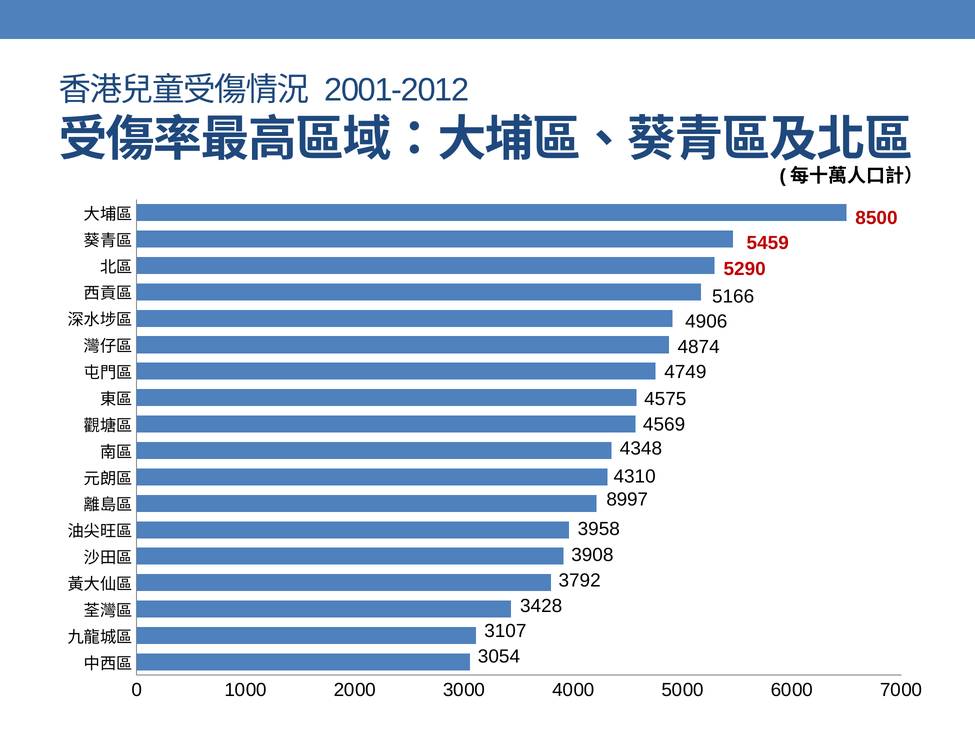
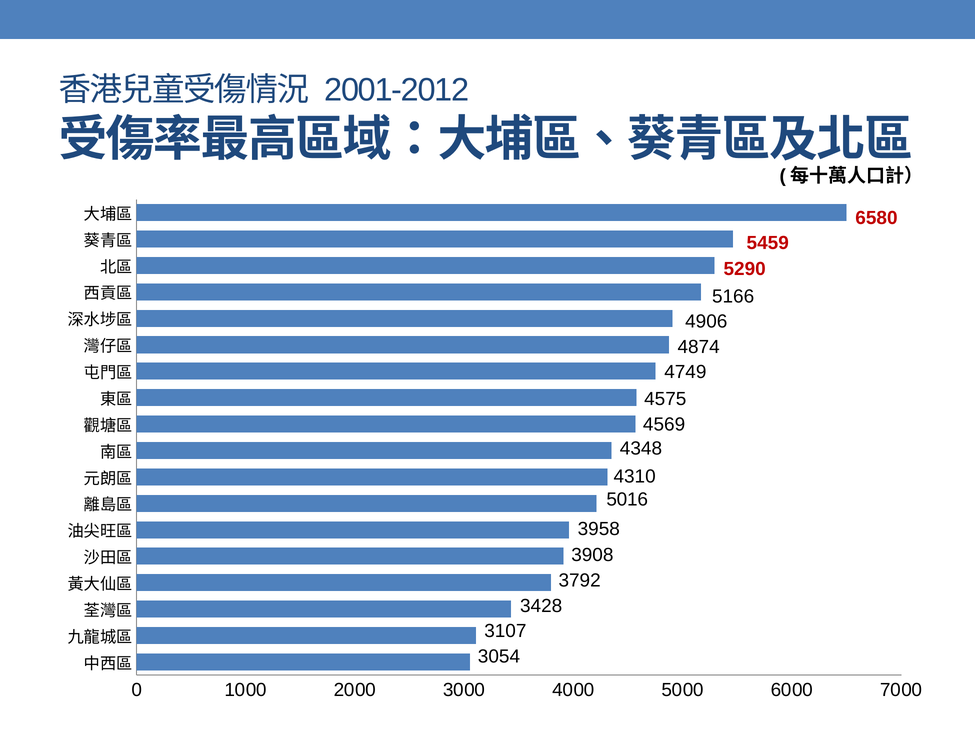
8500: 8500 -> 6580 (876, 218)
8997: 8997 -> 5016 (627, 500)
